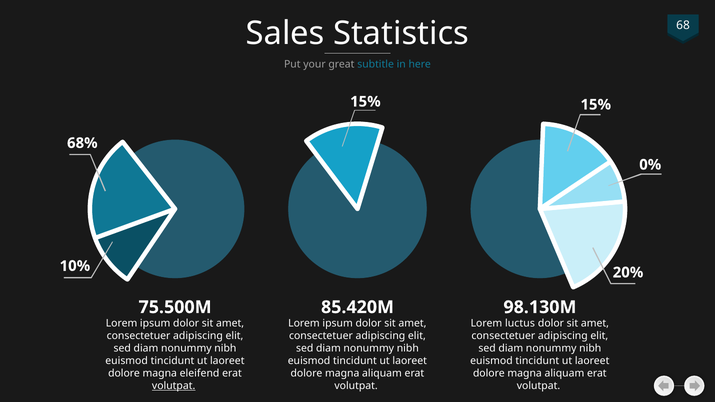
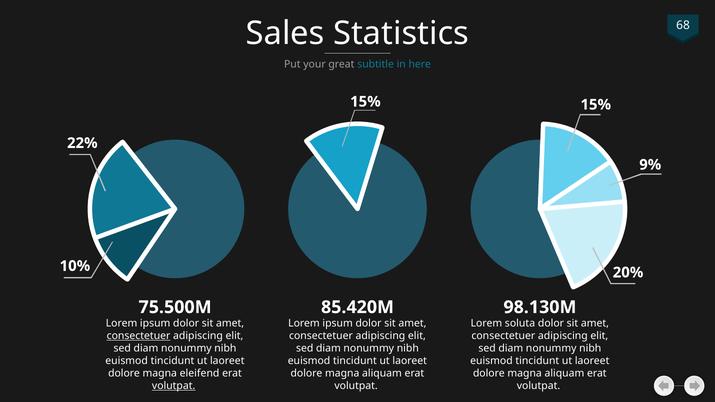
68%: 68% -> 22% (82, 143)
0%: 0% -> 9% (650, 165)
luctus: luctus -> soluta (520, 323)
consectetuer underline: none -> present (139, 336)
